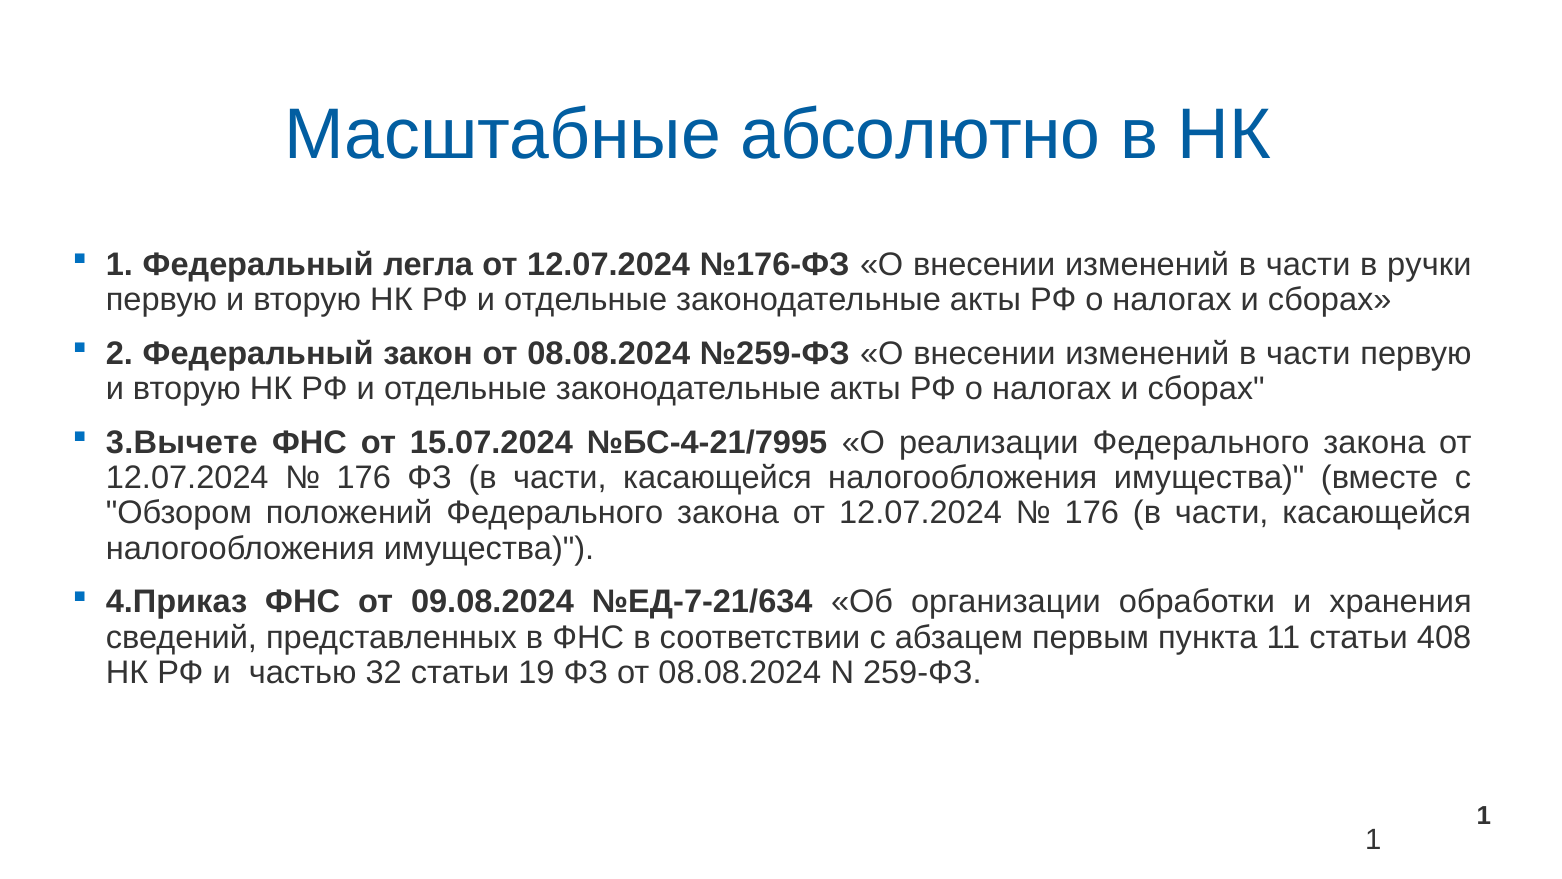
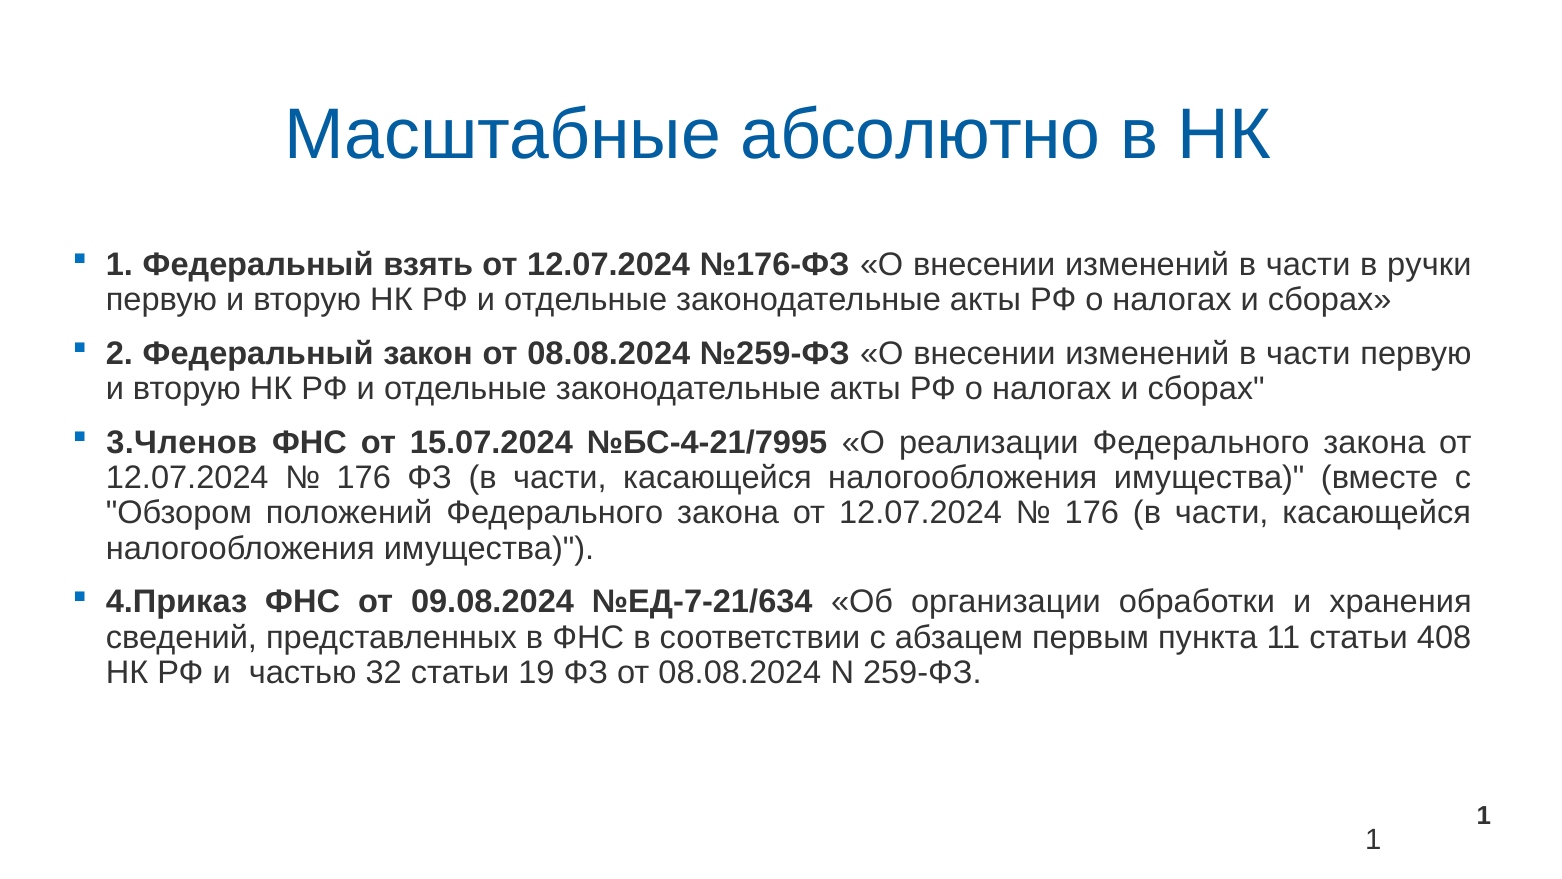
легла: легла -> взять (428, 265)
3.Вычете: 3.Вычете -> 3.Членов (182, 442)
